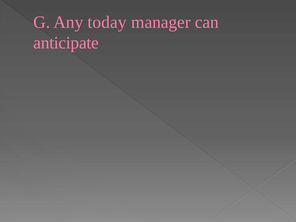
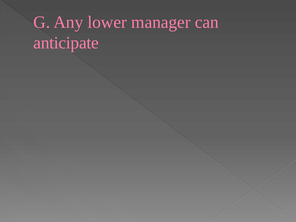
today: today -> lower (107, 22)
